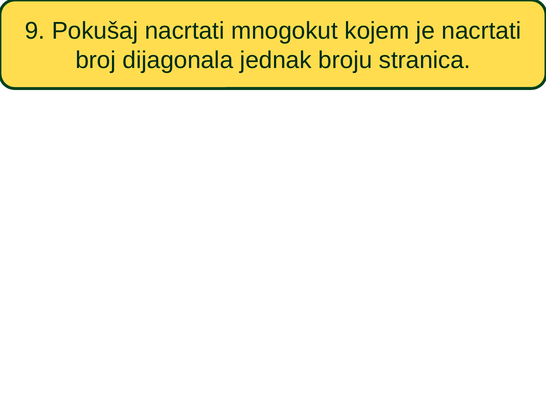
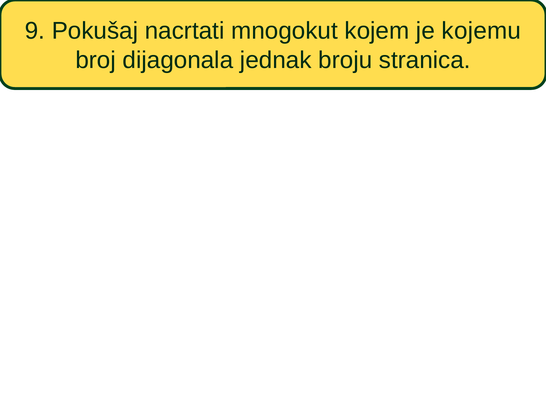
je nacrtati: nacrtati -> kojemu (481, 31)
